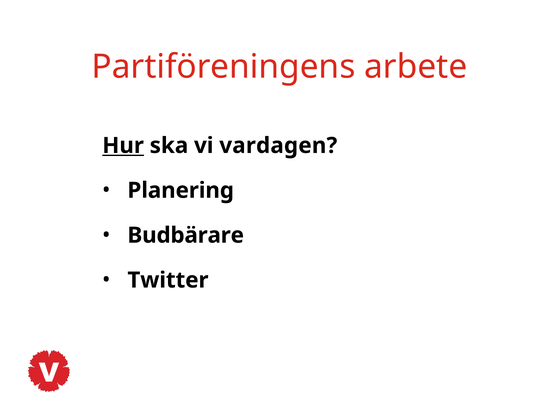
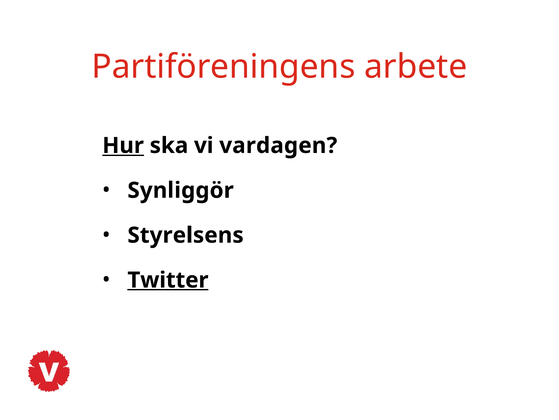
Planering: Planering -> Synliggör (181, 190)
Budbärare: Budbärare -> Styrelsens (186, 235)
Twitter underline: none -> present (168, 280)
